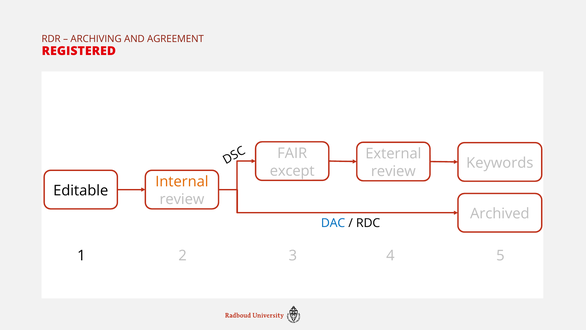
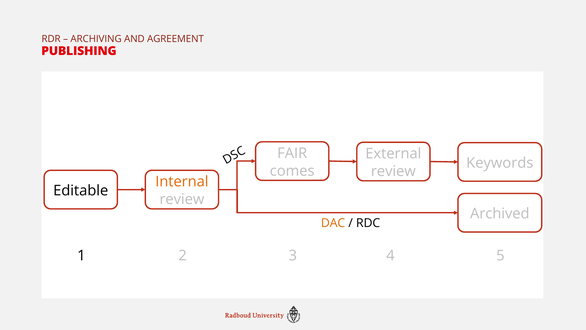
REGISTERED: REGISTERED -> PUBLISHING (79, 51)
except: except -> comes (292, 171)
DAC colour: blue -> orange (333, 223)
